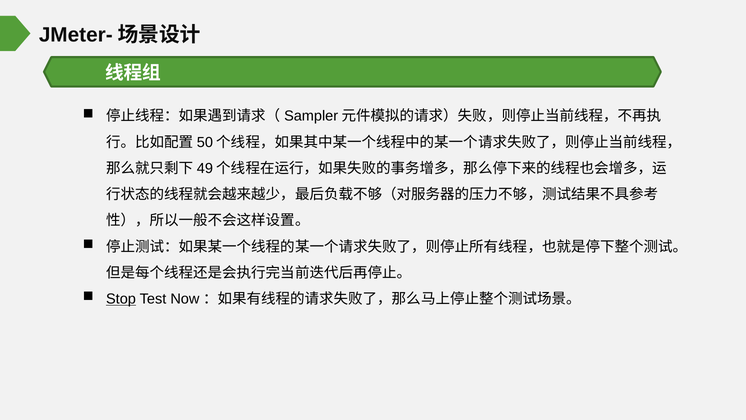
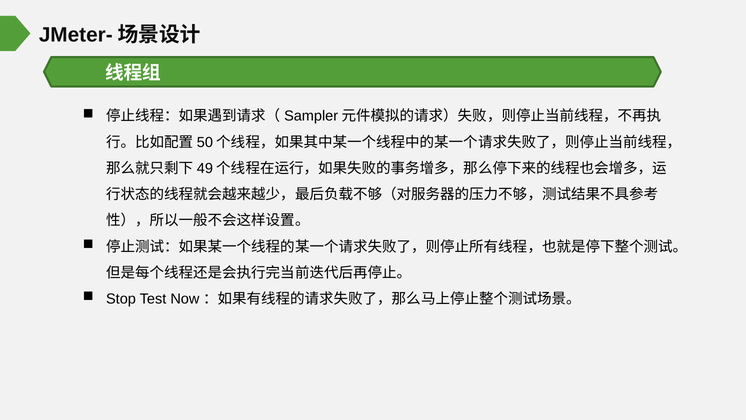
Stop underline: present -> none (121, 299)
